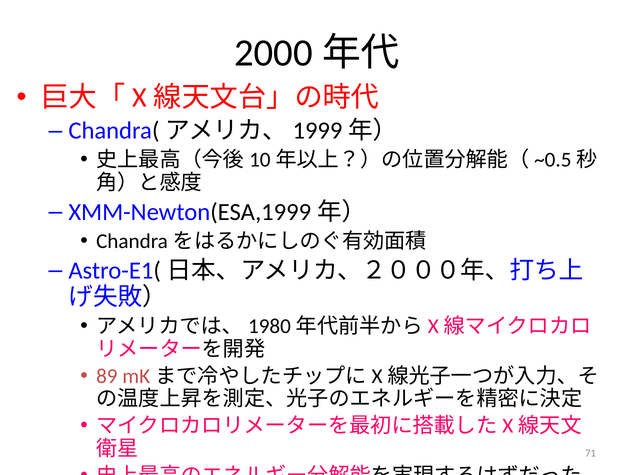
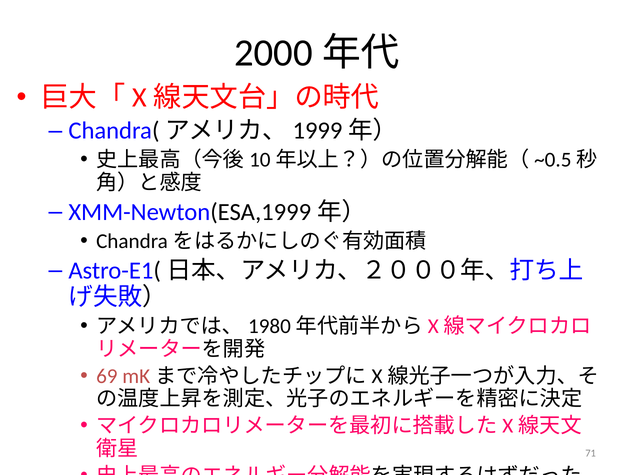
89: 89 -> 69 (107, 376)
